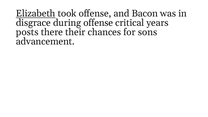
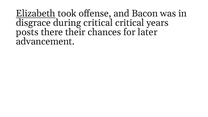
during offense: offense -> critical (98, 23)
sons: sons -> later (148, 32)
